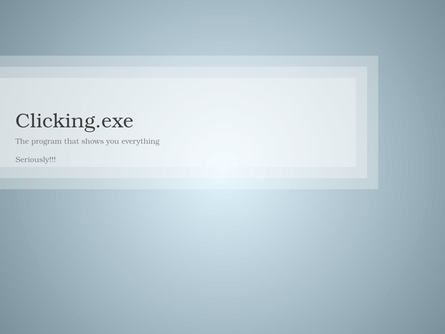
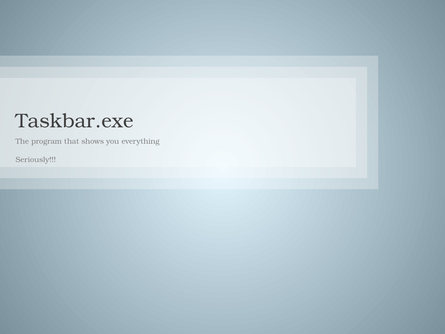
Clicking.exe: Clicking.exe -> Taskbar.exe (75, 121)
